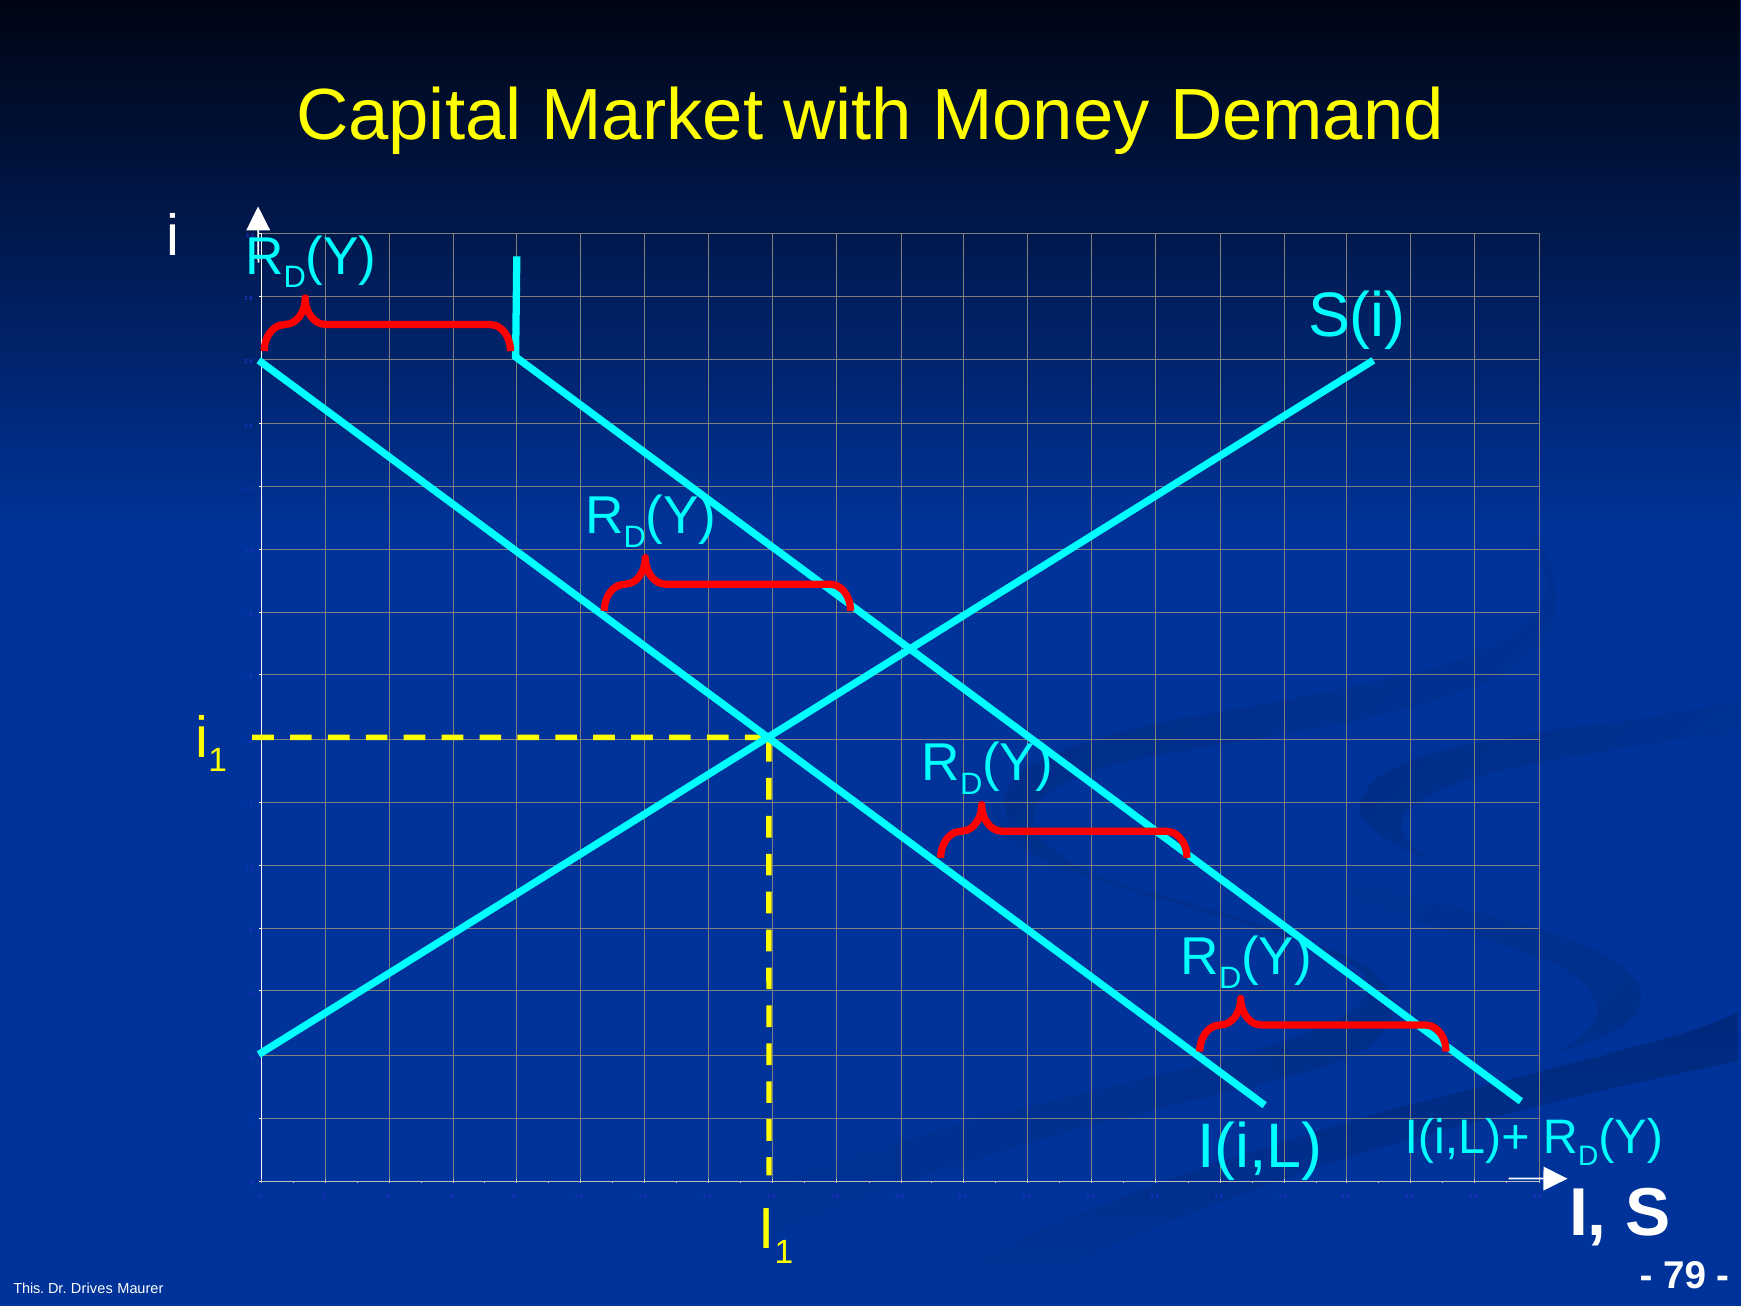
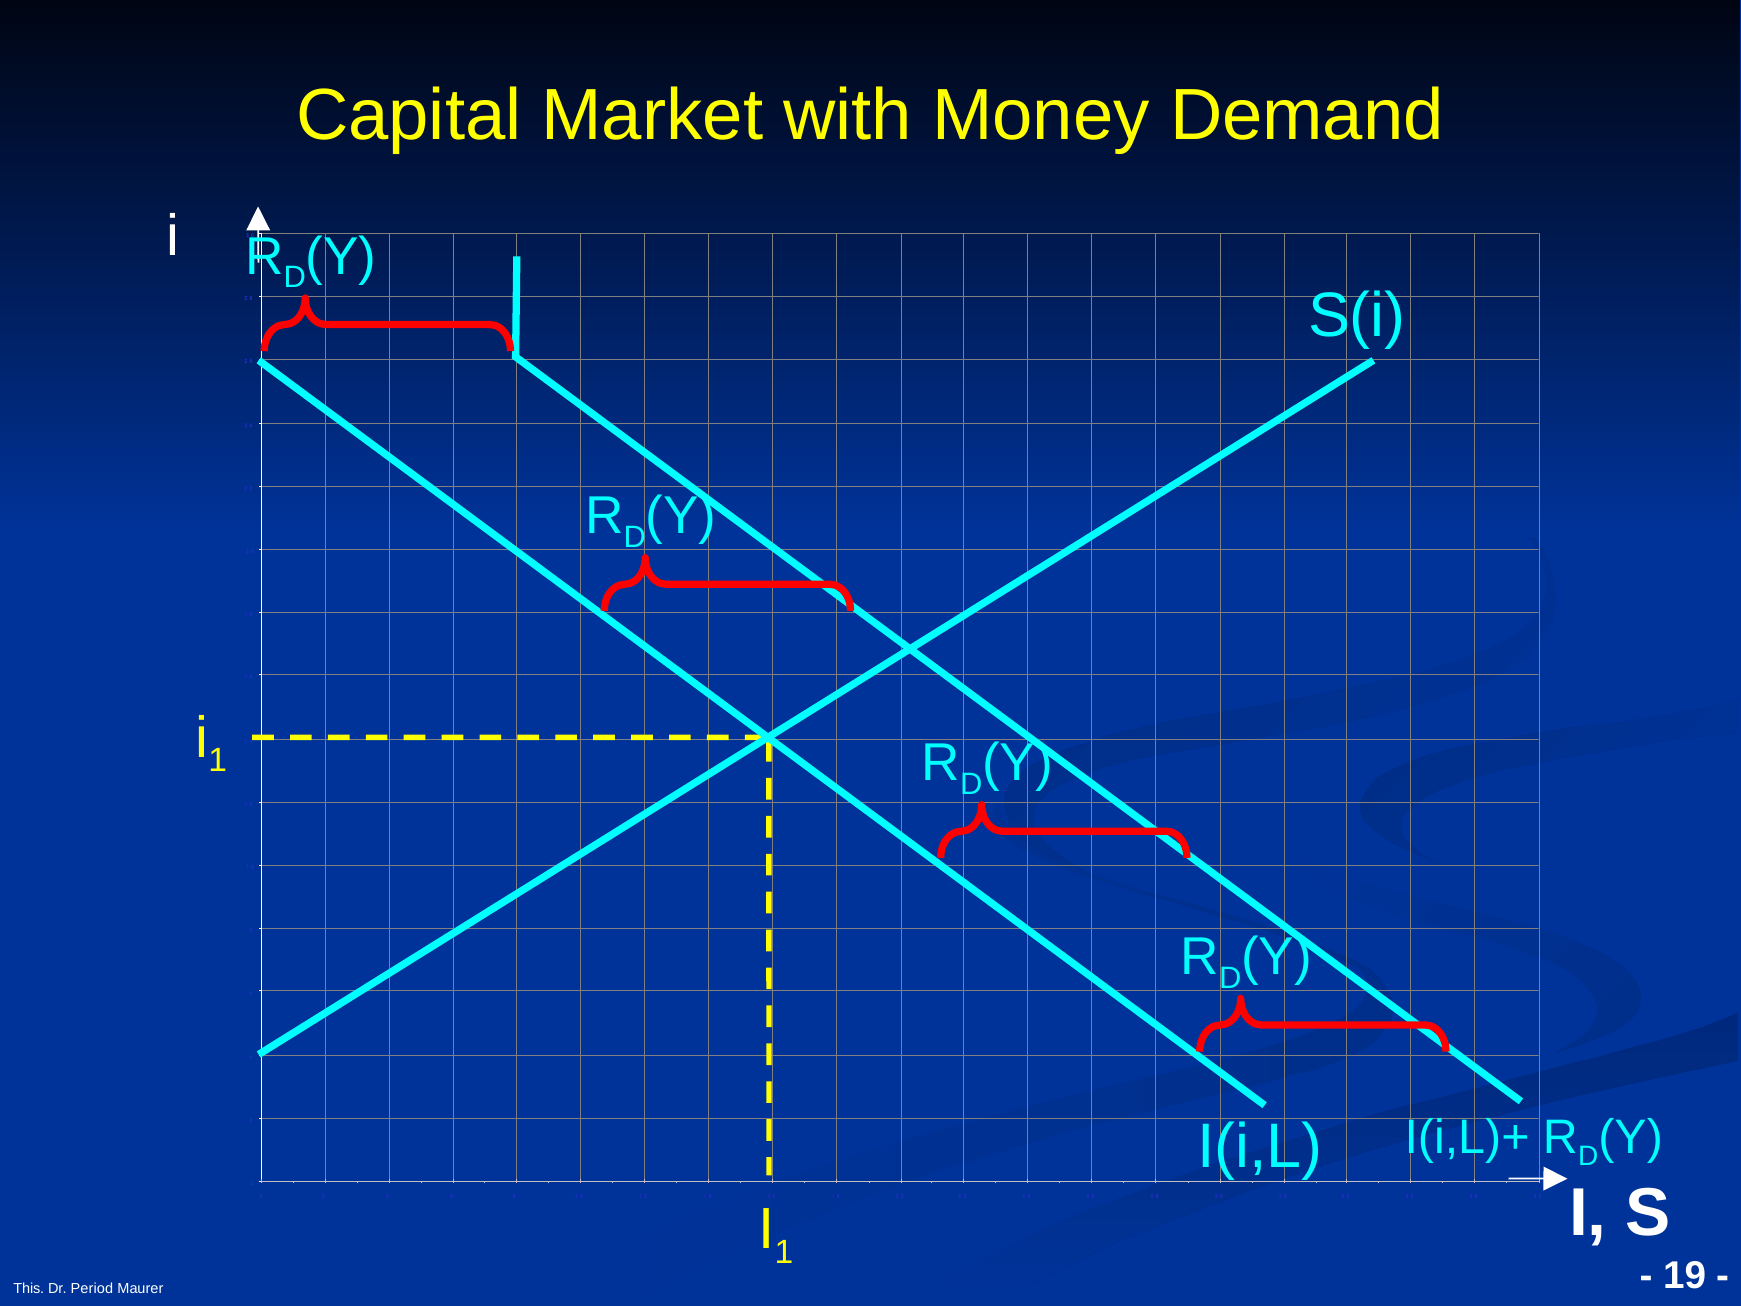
79: 79 -> 19 (1685, 1276)
Drives: Drives -> Period (92, 1289)
